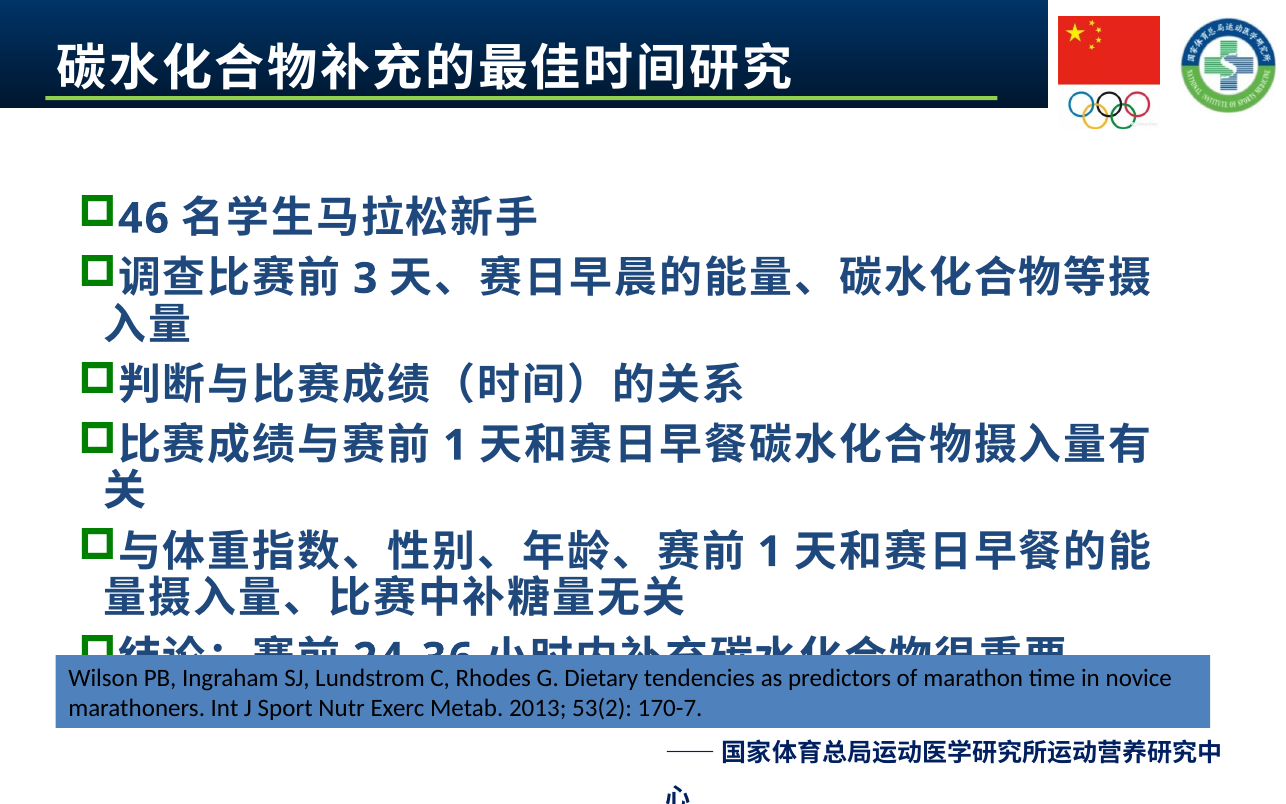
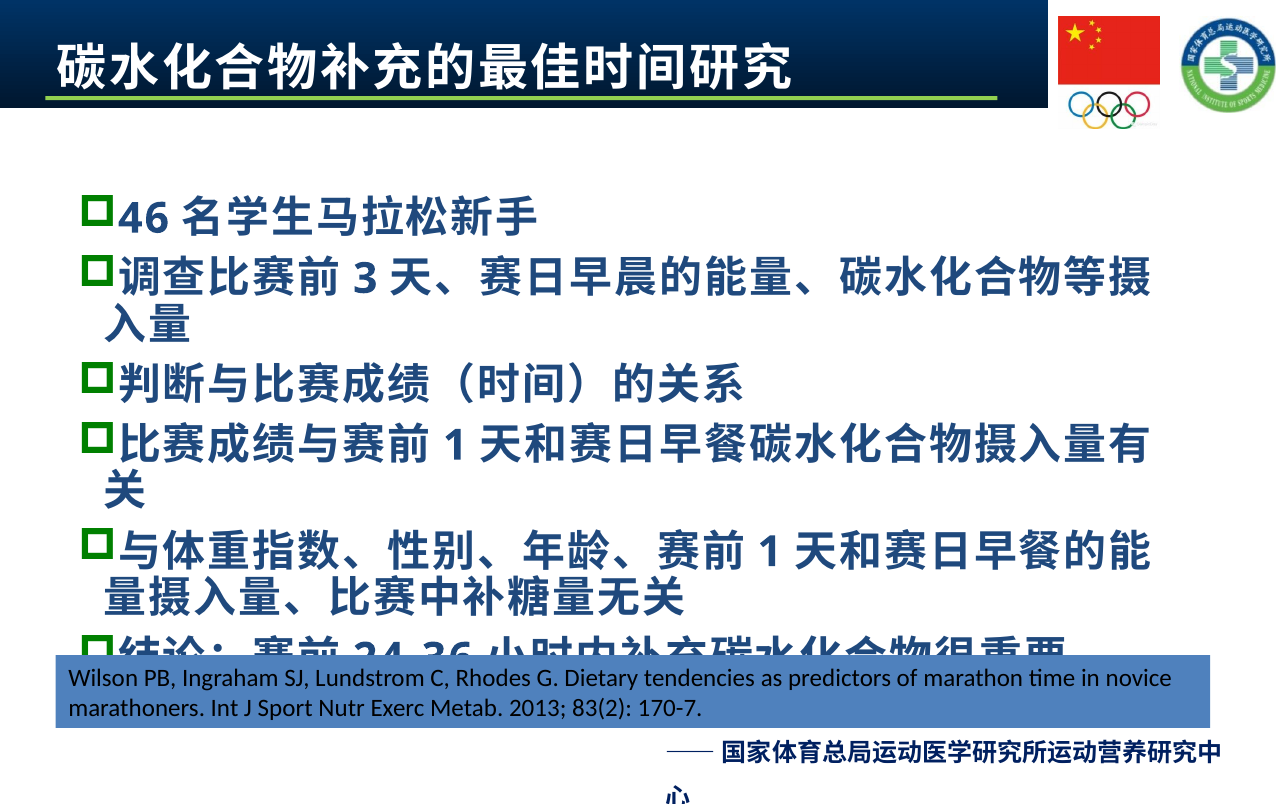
53(2: 53(2 -> 83(2 (602, 708)
